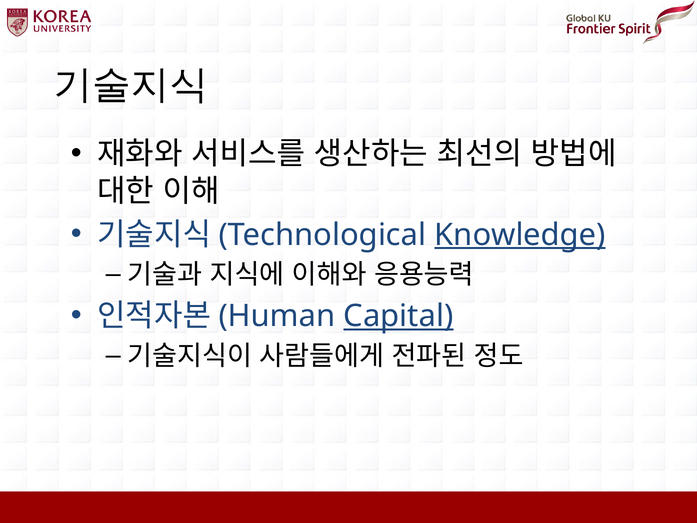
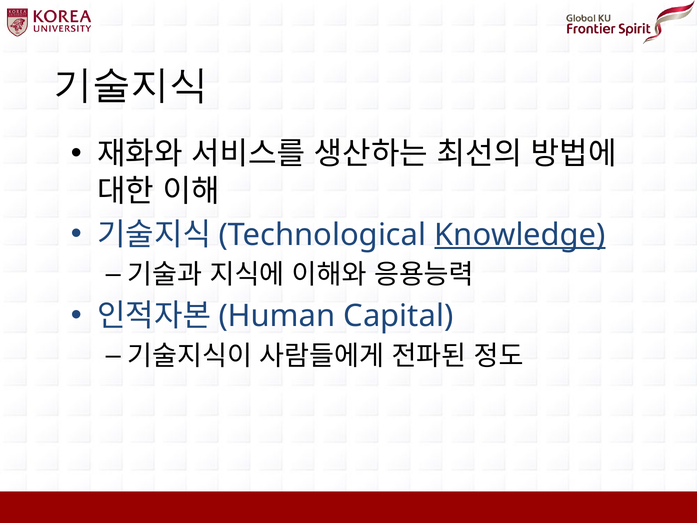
Capital underline: present -> none (398, 316)
